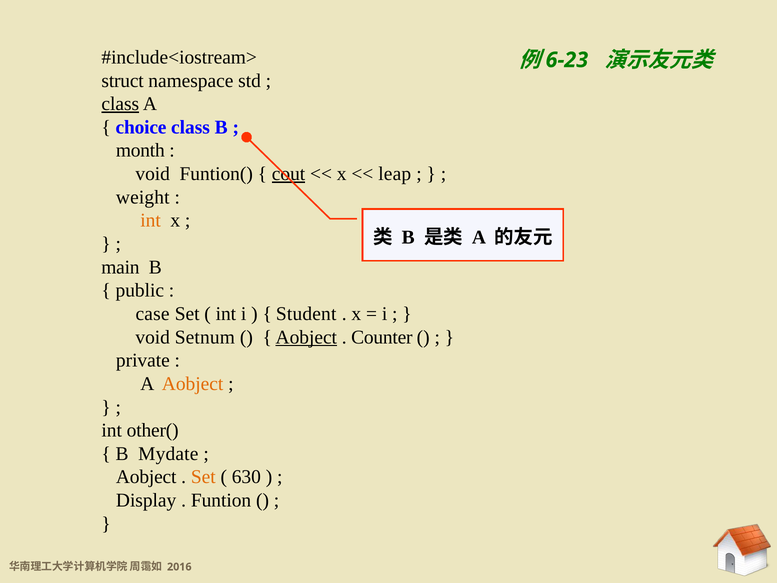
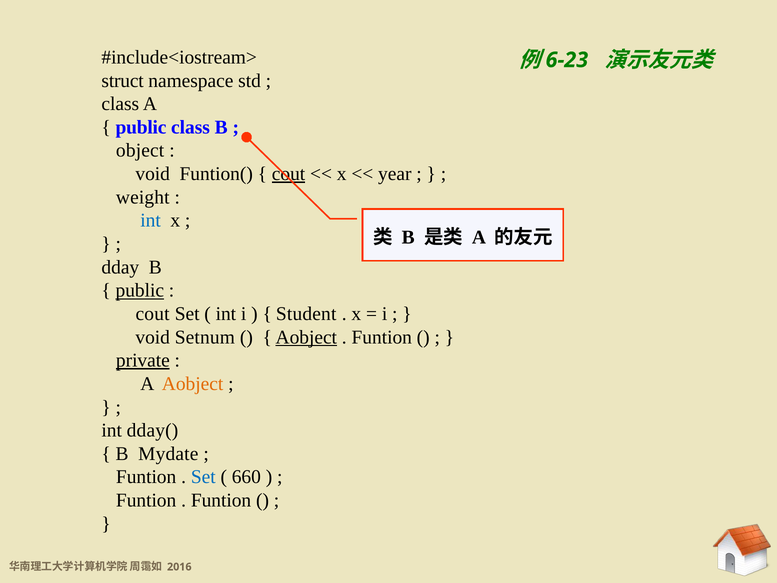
class underline: present -> none (120, 104)
choice: choice -> public (141, 127)
month: month -> object (140, 151)
leap: leap -> year (395, 174)
int colour: orange -> blue (151, 220)
main: main -> dday (120, 267)
public underline: none -> present (140, 290)
case: case -> cout (153, 314)
Counter: Counter -> Funtion (382, 337)
private underline: none -> present (143, 360)
other(: other( -> dday( (153, 430)
Aobject: Aobject -> Funtion (146, 477)
Set colour: orange -> blue (203, 477)
630: 630 -> 660 (246, 477)
Display: Display -> Funtion (146, 500)
